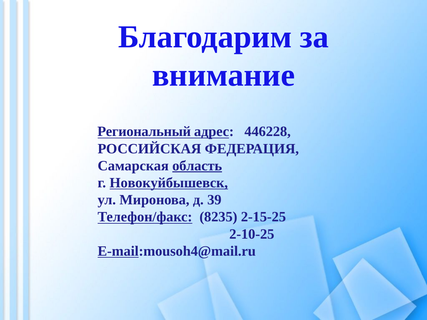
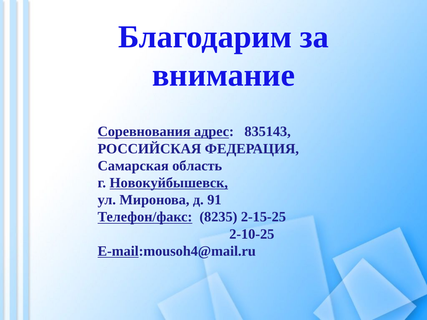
Региональный: Региональный -> Соревнования (144, 132)
446228: 446228 -> 835143 (268, 132)
область underline: present -> none (197, 166)
39: 39 -> 91 (214, 200)
